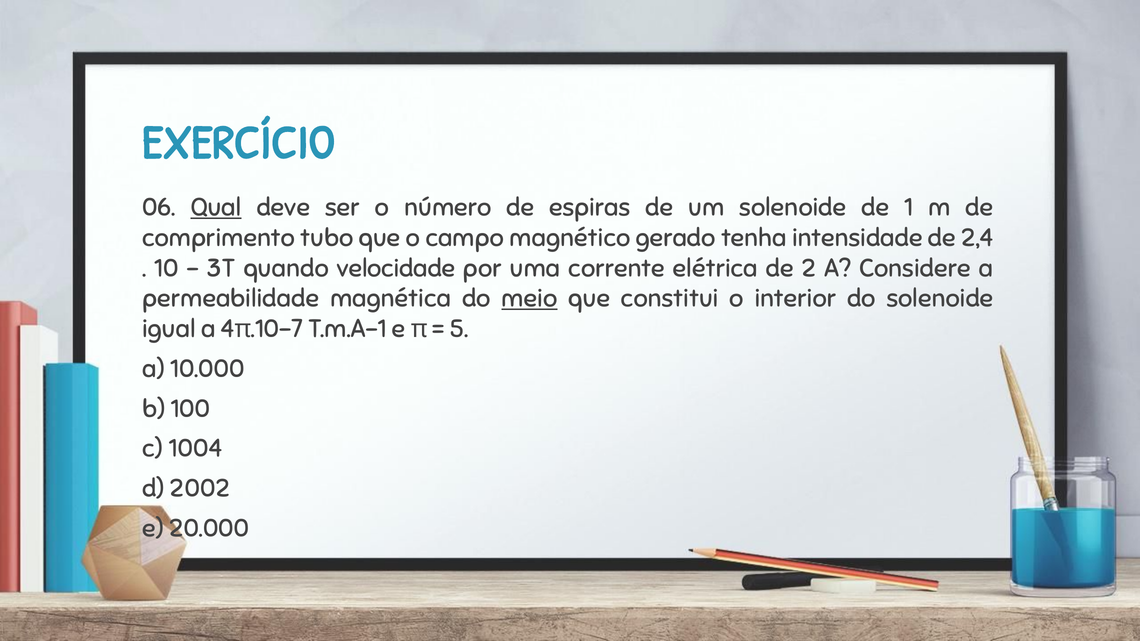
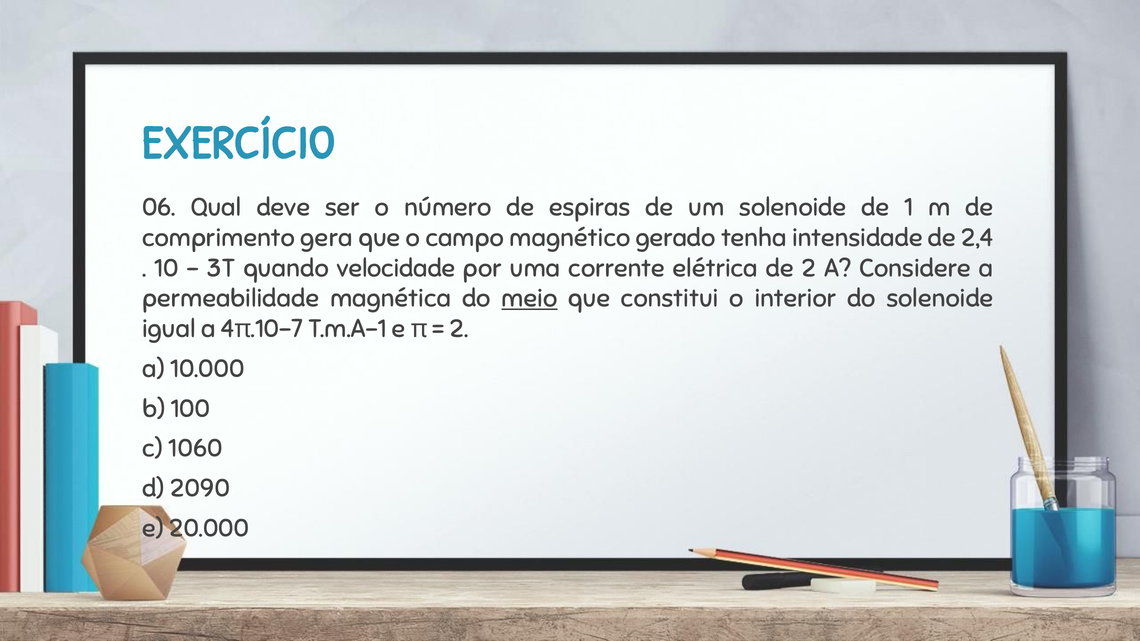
Qual underline: present -> none (216, 208)
tubo: tubo -> gera (327, 238)
5: 5 -> 2 (459, 329)
1004: 1004 -> 1060 (196, 449)
2002: 2002 -> 2090 (200, 489)
